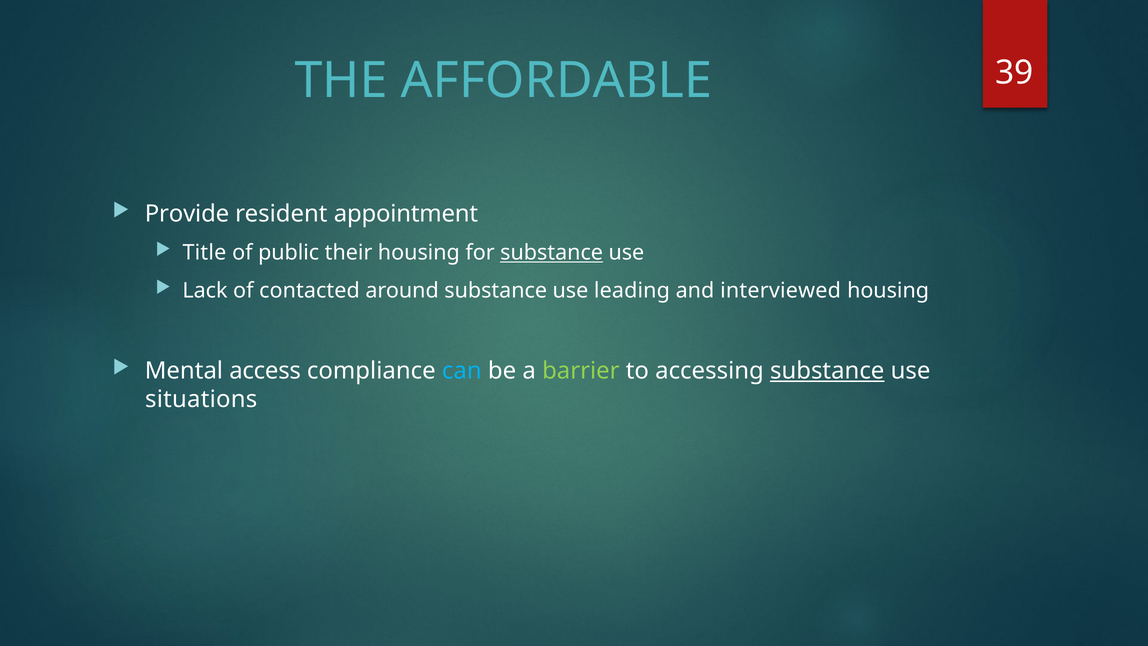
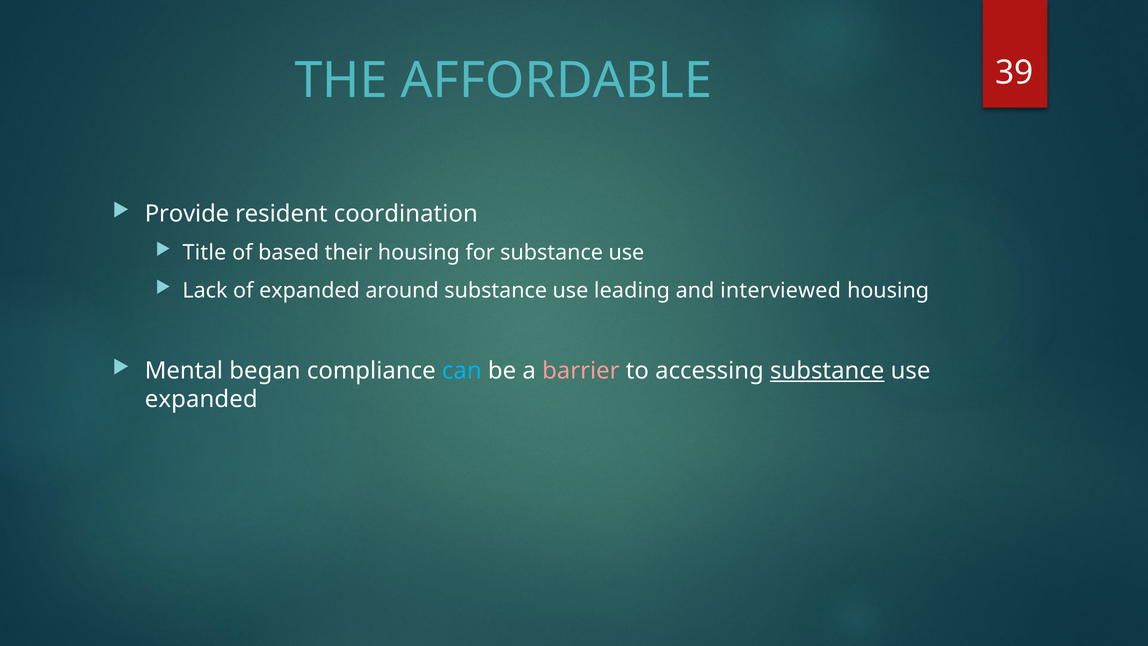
appointment: appointment -> coordination (406, 214)
public: public -> based (289, 253)
substance underline: present -> none (552, 253)
of contacted: contacted -> expanded (310, 291)
access: access -> began (265, 371)
barrier colour: light green -> pink (581, 371)
situations: situations -> expanded (201, 399)
